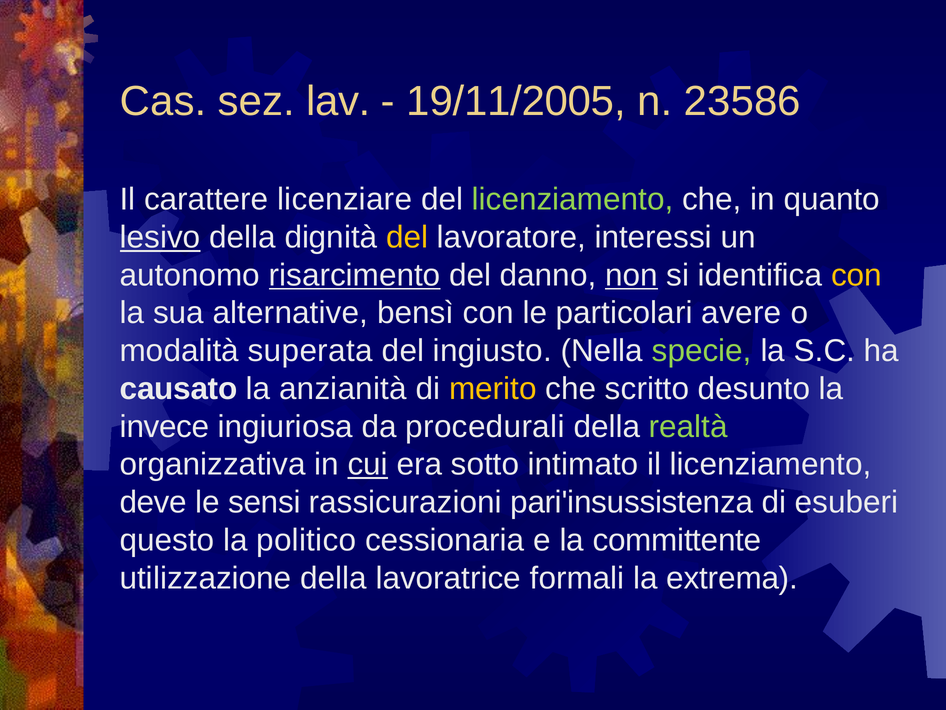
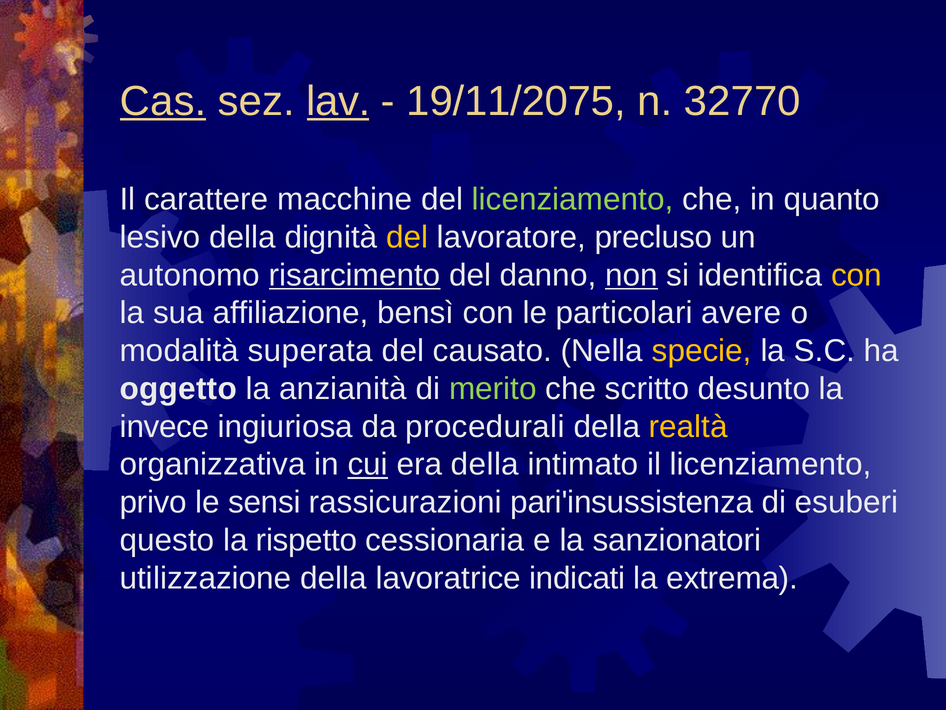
Cas underline: none -> present (163, 101)
lav underline: none -> present (338, 101)
19/11/2005: 19/11/2005 -> 19/11/2075 (516, 101)
23586: 23586 -> 32770 (742, 101)
licenziare: licenziare -> macchine (345, 199)
lesivo underline: present -> none (160, 237)
interessi: interessi -> precluso (653, 237)
alternative: alternative -> affiliazione (291, 313)
ingiusto: ingiusto -> causato (492, 351)
specie colour: light green -> yellow (702, 351)
causato: causato -> oggetto (178, 389)
merito colour: yellow -> light green (493, 389)
realtà colour: light green -> yellow (688, 426)
era sotto: sotto -> della (485, 464)
deve: deve -> privo (153, 502)
politico: politico -> rispetto (307, 540)
committente: committente -> sanzionatori (677, 540)
formali: formali -> indicati (577, 578)
